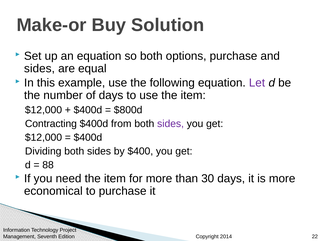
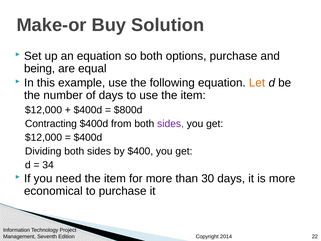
sides: sides -> being (40, 68)
Let colour: purple -> orange (257, 83)
88: 88 -> 34 (48, 165)
